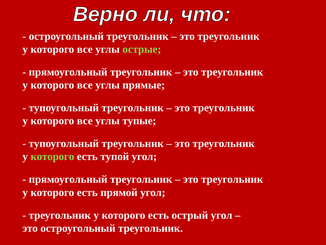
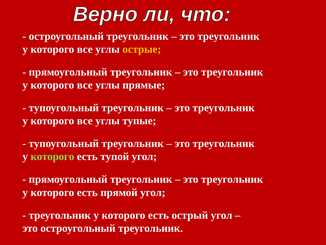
острые colour: light green -> yellow (142, 49)
